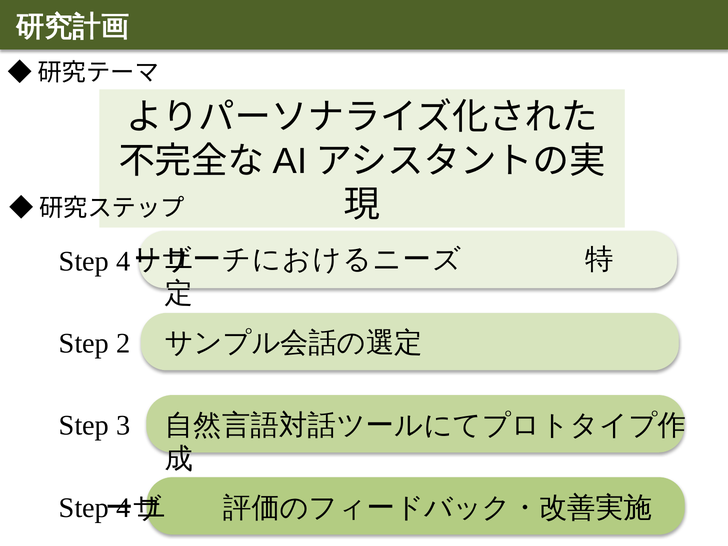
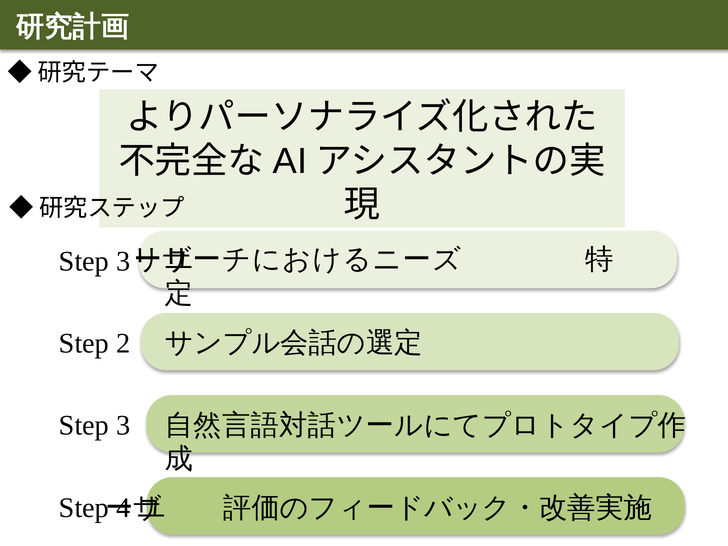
4: 4 -> 3 (123, 261)
